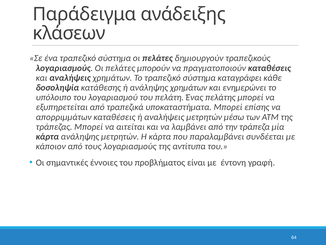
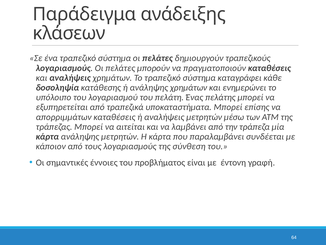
αντίτυπα: αντίτυπα -> σύνθεση (189, 146)
